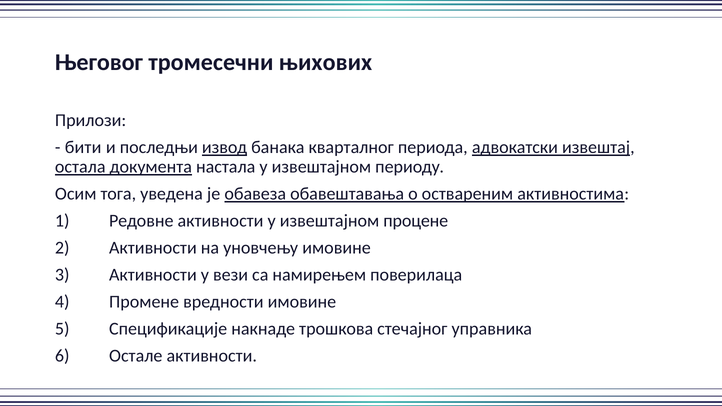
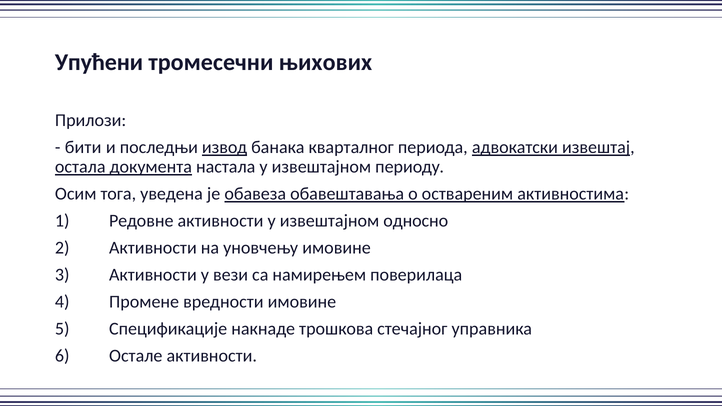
Његовог: Његовог -> Упућени (99, 63)
процене: процене -> односно (416, 221)
